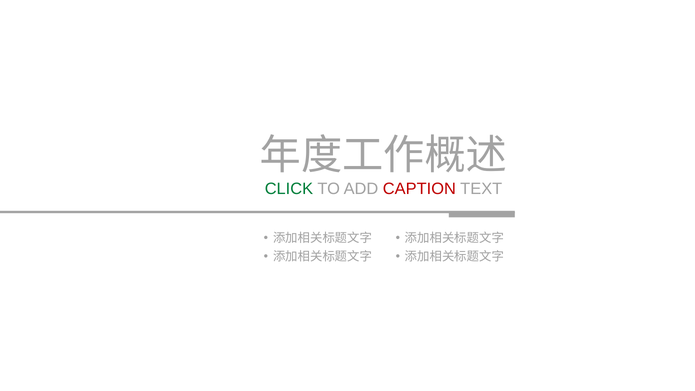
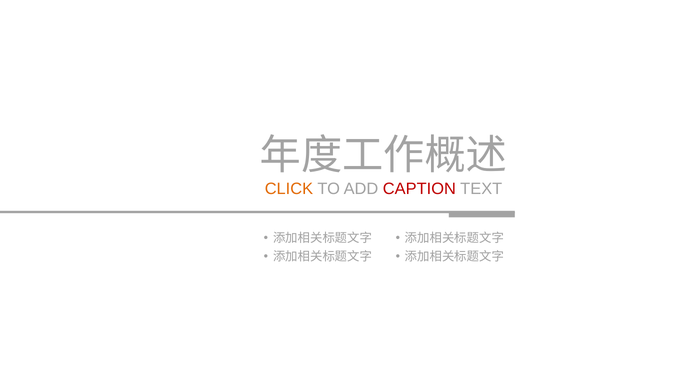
CLICK colour: green -> orange (289, 189)
